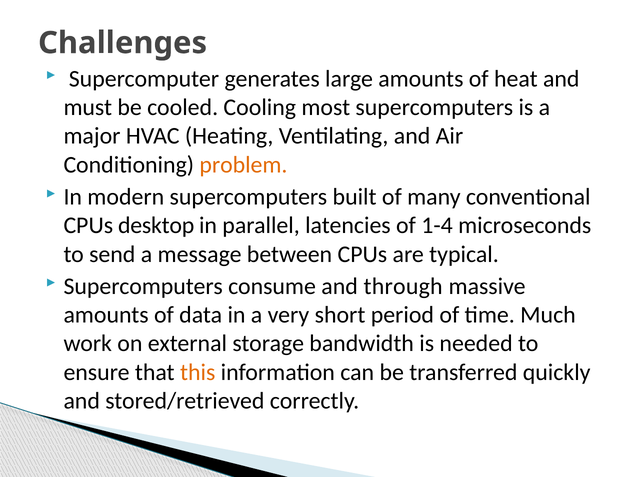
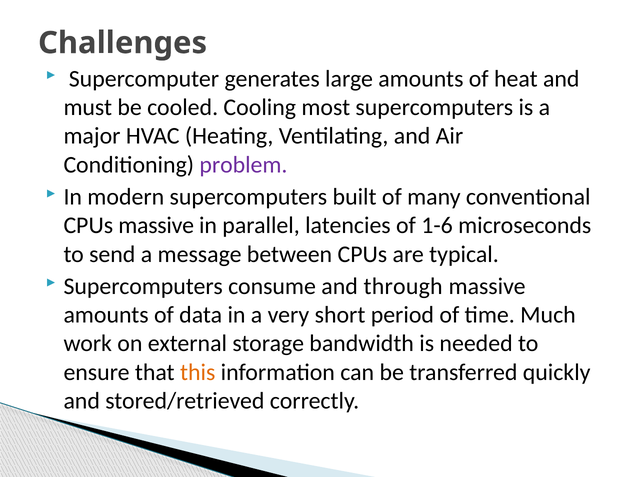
problem colour: orange -> purple (243, 165)
CPUs desktop: desktop -> massive (156, 225)
1-4: 1-4 -> 1-6 (437, 225)
